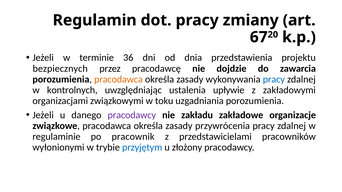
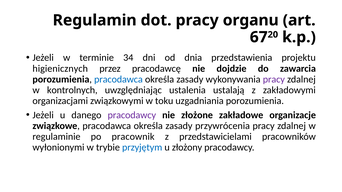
zmiany: zmiany -> organu (251, 20)
36: 36 -> 34 (128, 58)
bezpiecznych: bezpiecznych -> higienicznych (60, 69)
pracodawca colour: orange -> blue (118, 79)
pracy colour: blue -> purple (274, 79)
upływie: upływie -> ustalają (229, 90)
zakładu: zakładu -> złożone (197, 115)
